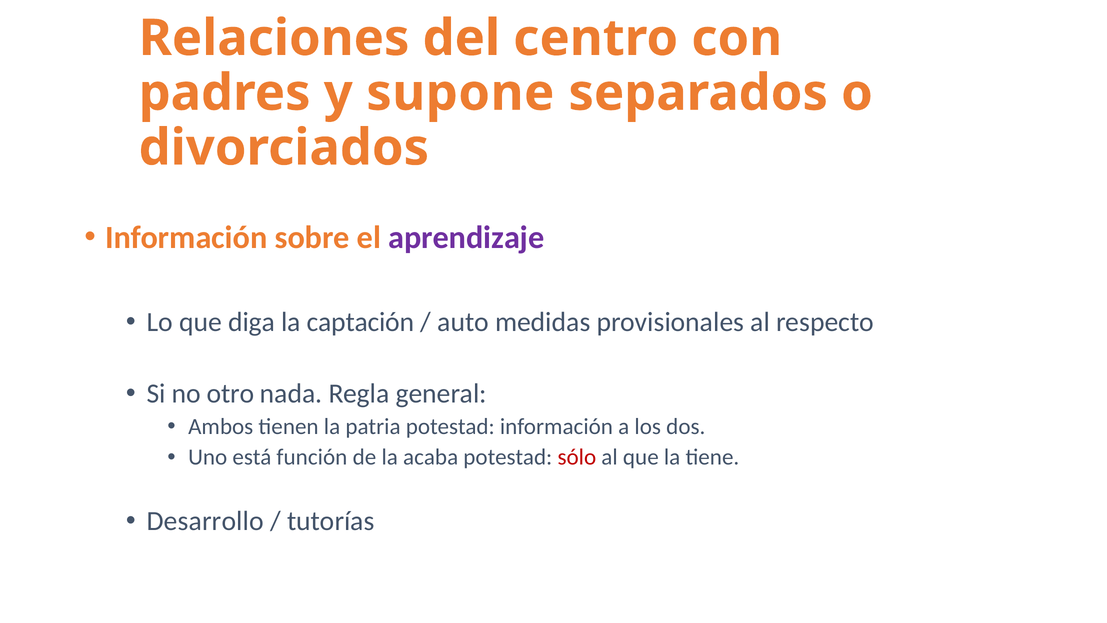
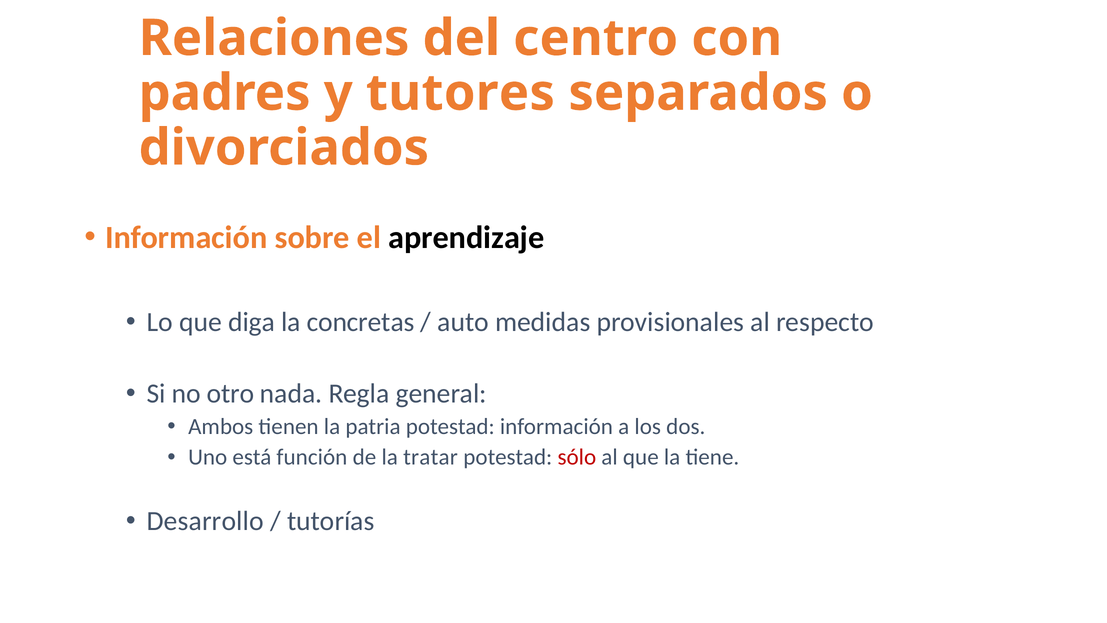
supone: supone -> tutores (460, 93)
aprendizaje colour: purple -> black (466, 237)
captación: captación -> concretas (361, 322)
acaba: acaba -> tratar (431, 457)
